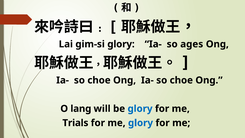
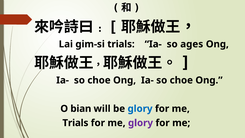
gim-si glory: glory -> trials (121, 44)
lang: lang -> bian (81, 109)
glory colour: blue -> purple (141, 123)
